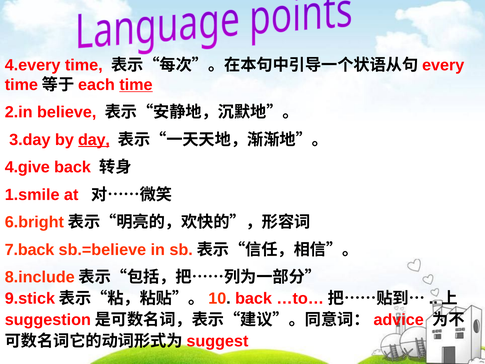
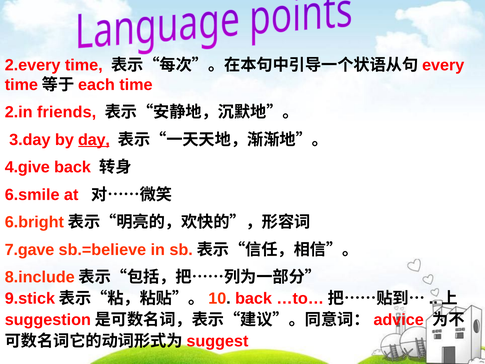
4.every: 4.every -> 2.every (33, 65)
time underline: present -> none (136, 85)
believe: believe -> friends (67, 112)
1.smile: 1.smile -> 6.smile (32, 195)
7.back: 7.back -> 7.gave (29, 249)
